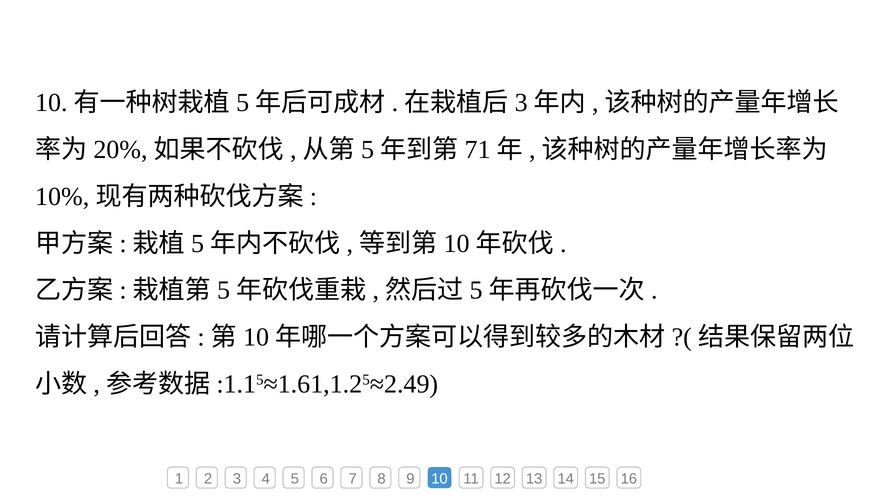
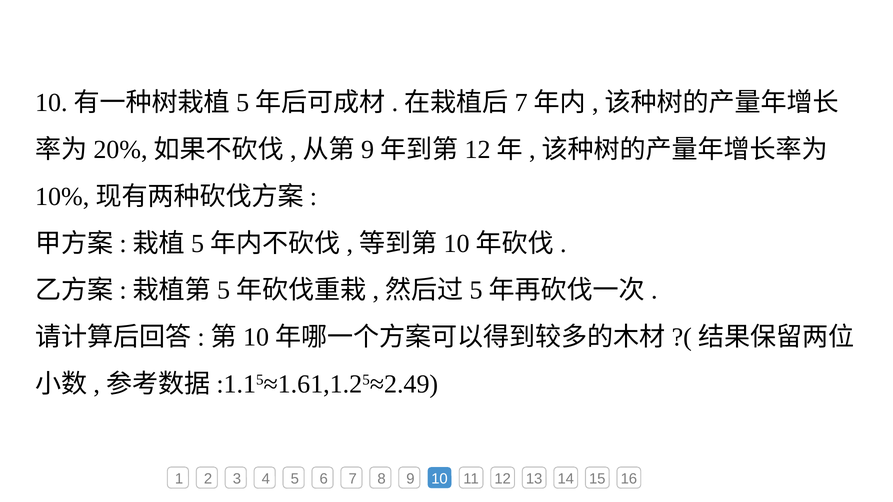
3: 3 -> 7 (521, 103)
5: 5 -> 9 (368, 150)
71: 71 -> 12 (478, 150)
